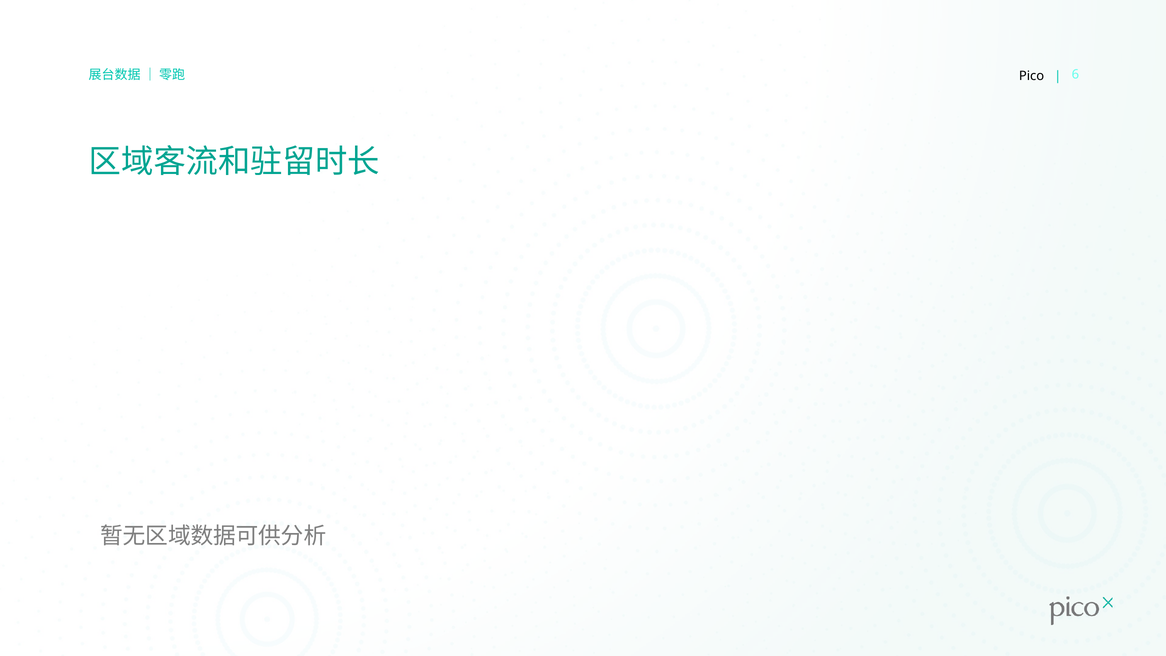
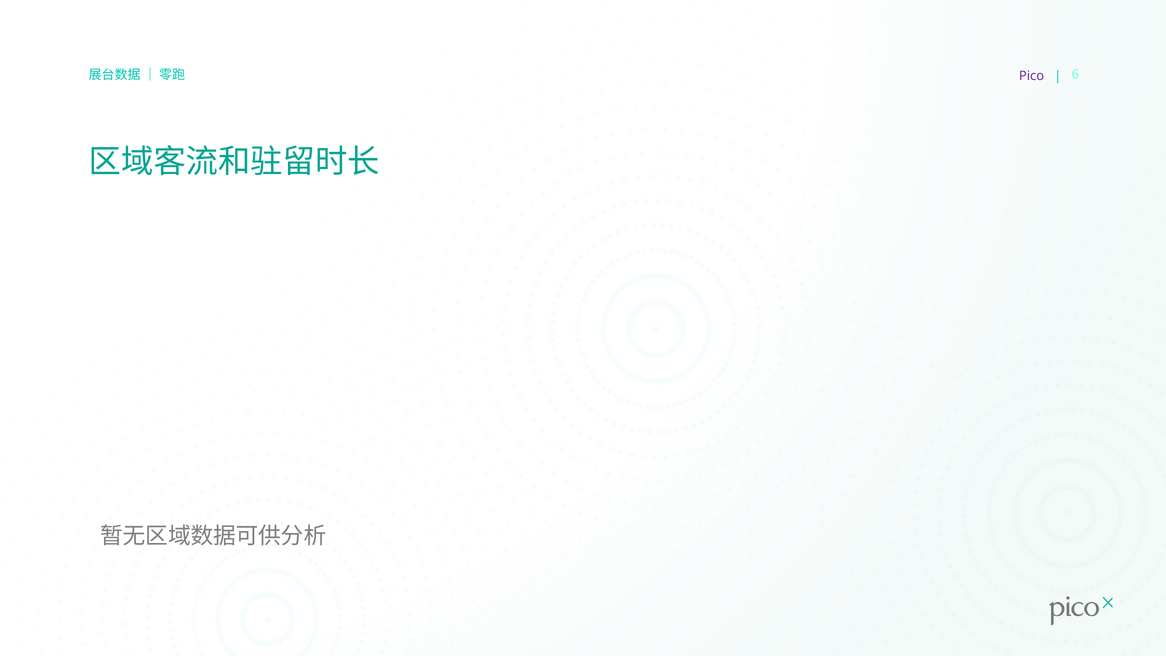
Pico colour: black -> purple (1032, 76)
